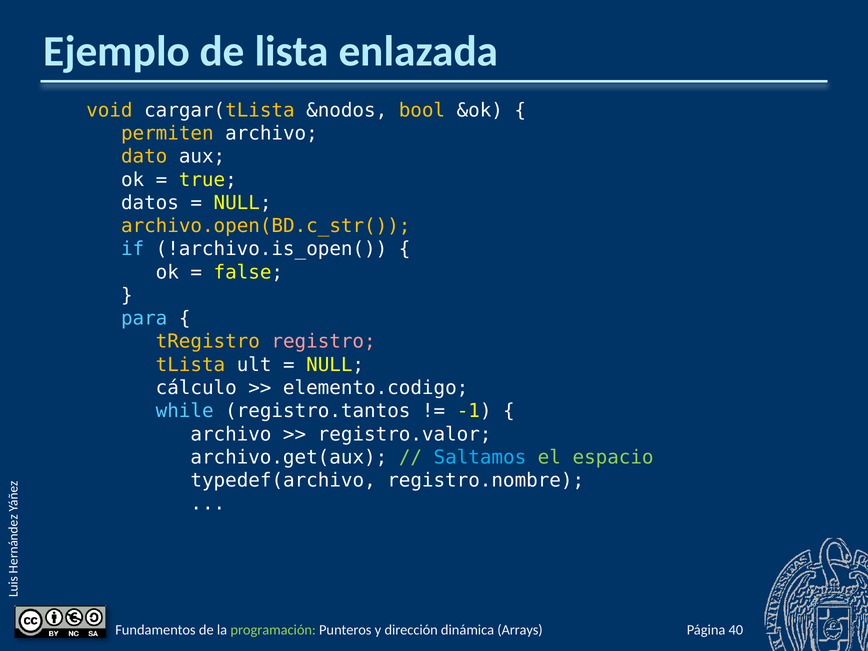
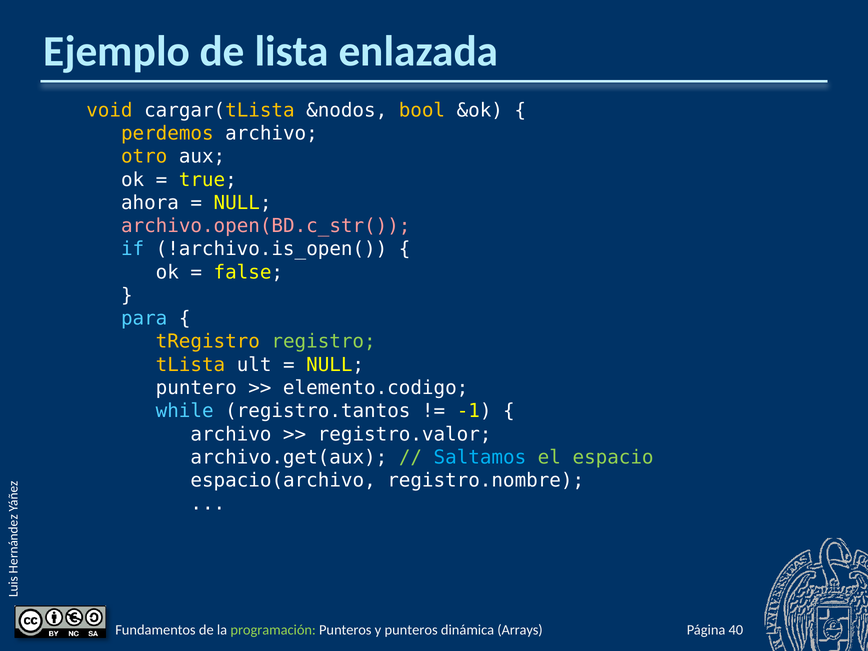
permiten: permiten -> perdemos (167, 133)
dato: dato -> otro (144, 157)
datos: datos -> ahora (150, 203)
archivo.open(BD.c_str( colour: yellow -> pink (266, 226)
registro colour: pink -> light green (324, 342)
cálculo: cálculo -> puntero (196, 388)
typedef(archivo: typedef(archivo -> espacio(archivo (283, 480)
y dirección: dirección -> punteros (411, 630)
